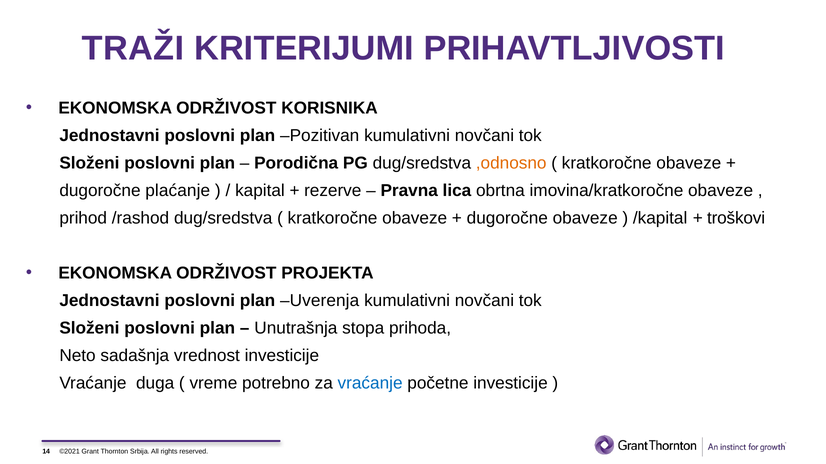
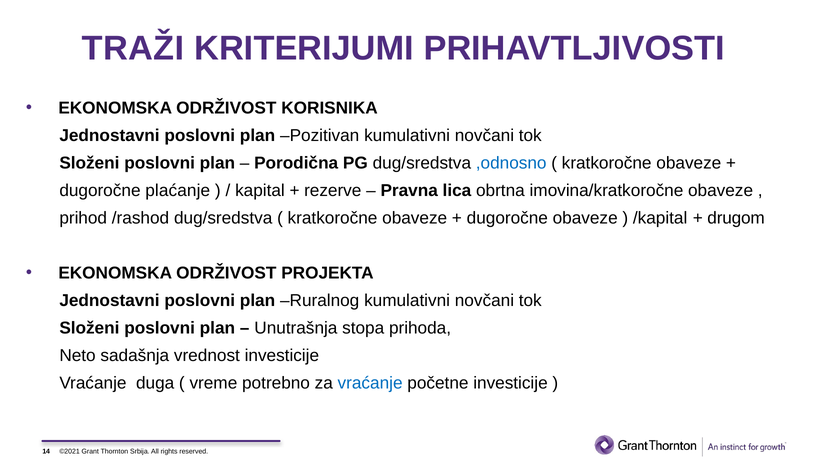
,odnosno colour: orange -> blue (511, 163)
troškovi: troškovi -> drugom (736, 218)
Uverenja: Uverenja -> Ruralnog (320, 301)
